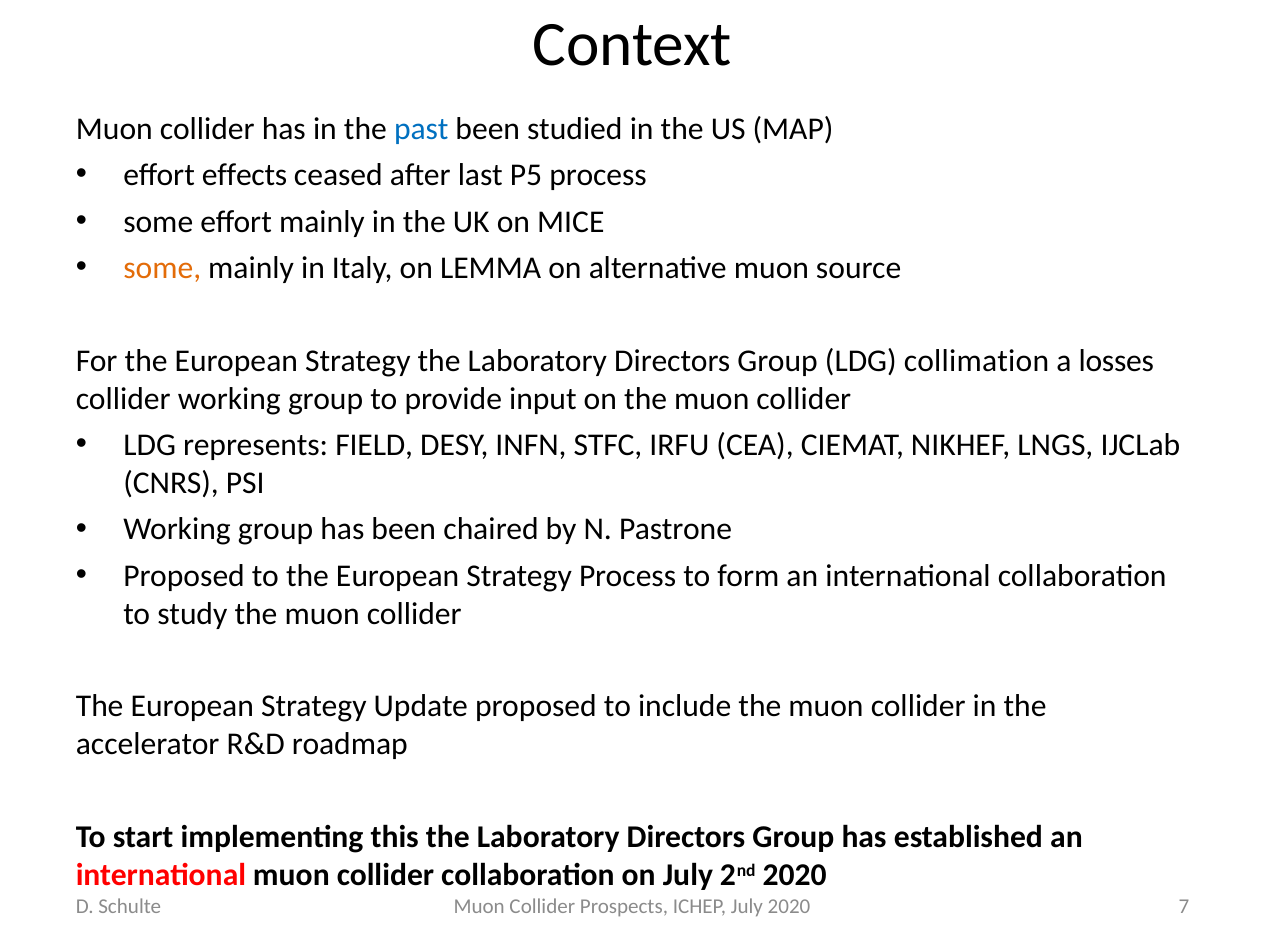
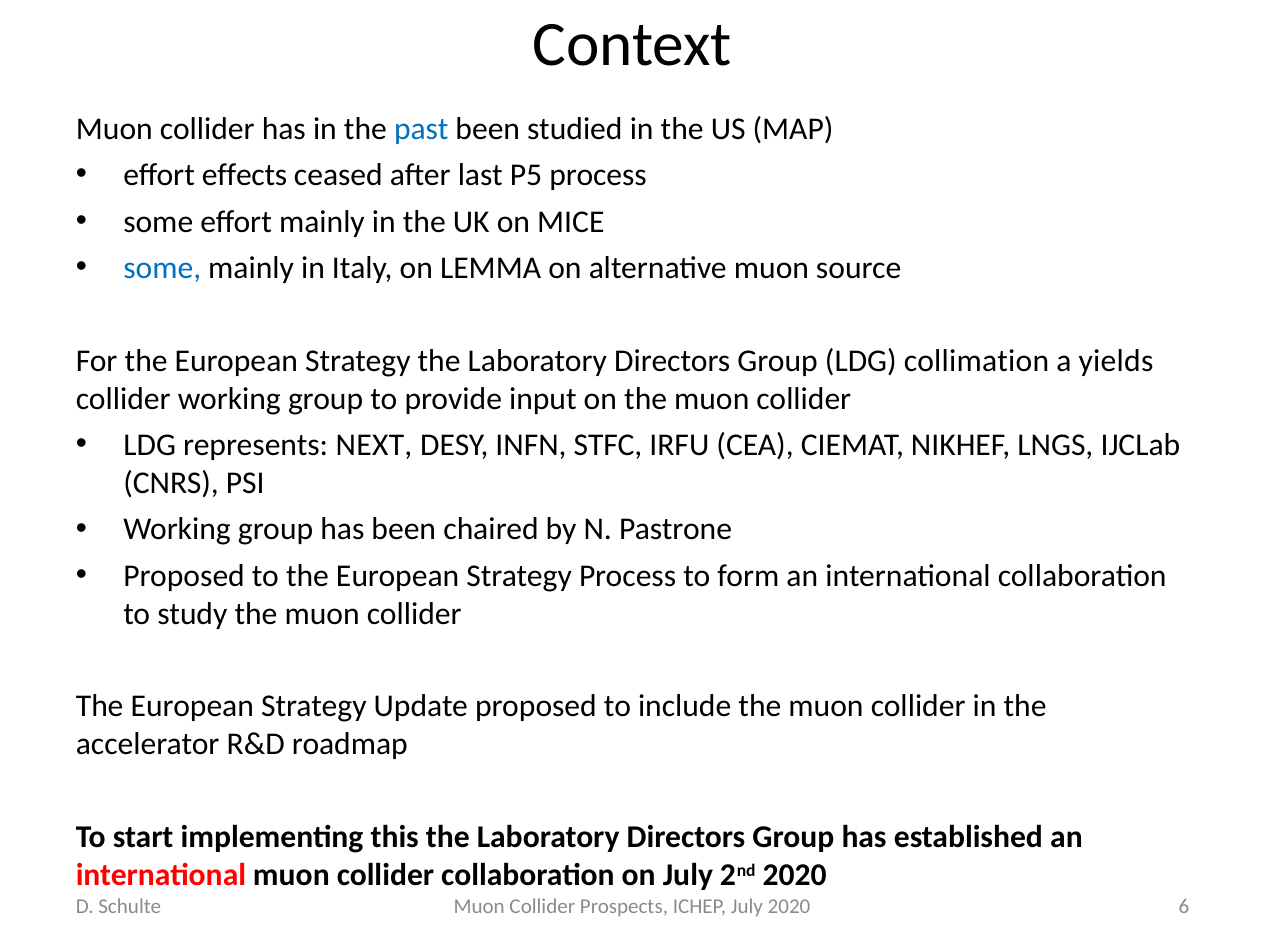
some colour: orange -> blue (162, 268)
losses: losses -> yields (1116, 361)
FIELD: FIELD -> NEXT (374, 445)
7: 7 -> 6 (1184, 906)
